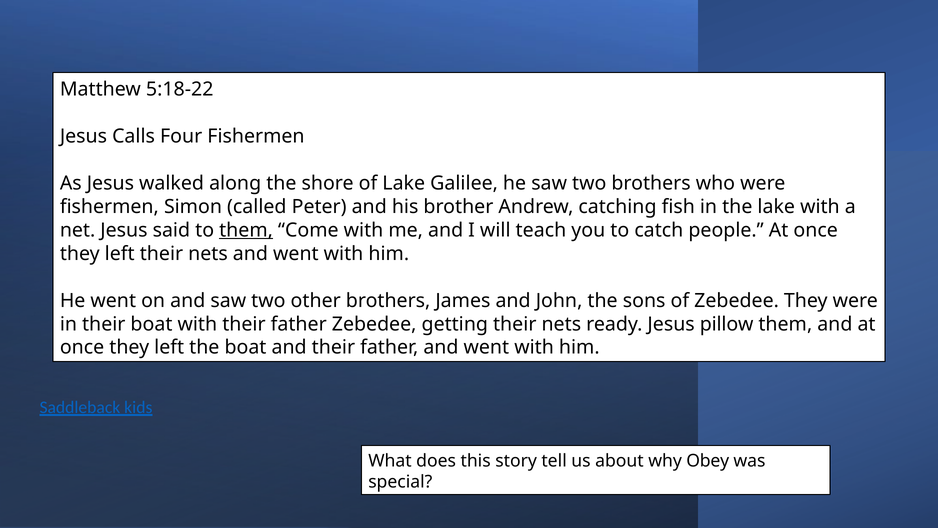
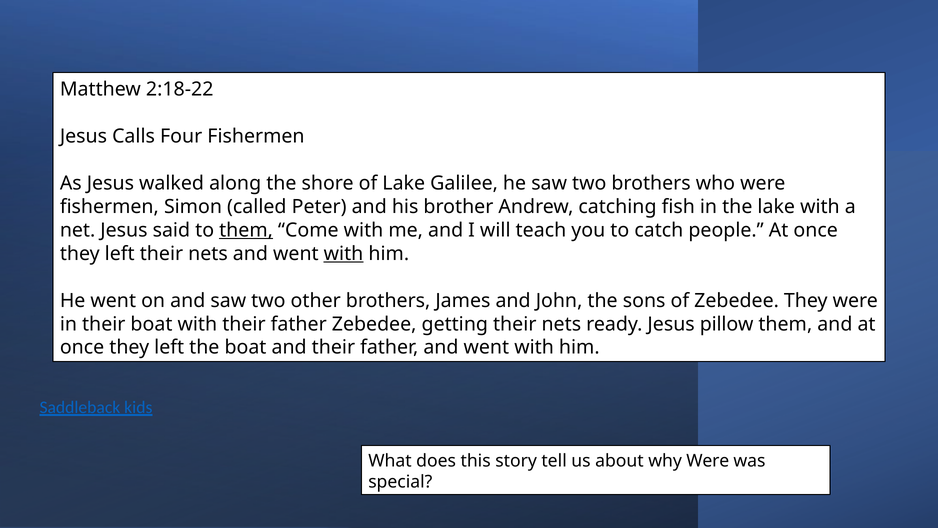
5:18-22: 5:18-22 -> 2:18-22 (180, 89)
with underline: none -> present (344, 253)
why Obey: Obey -> Were (708, 460)
